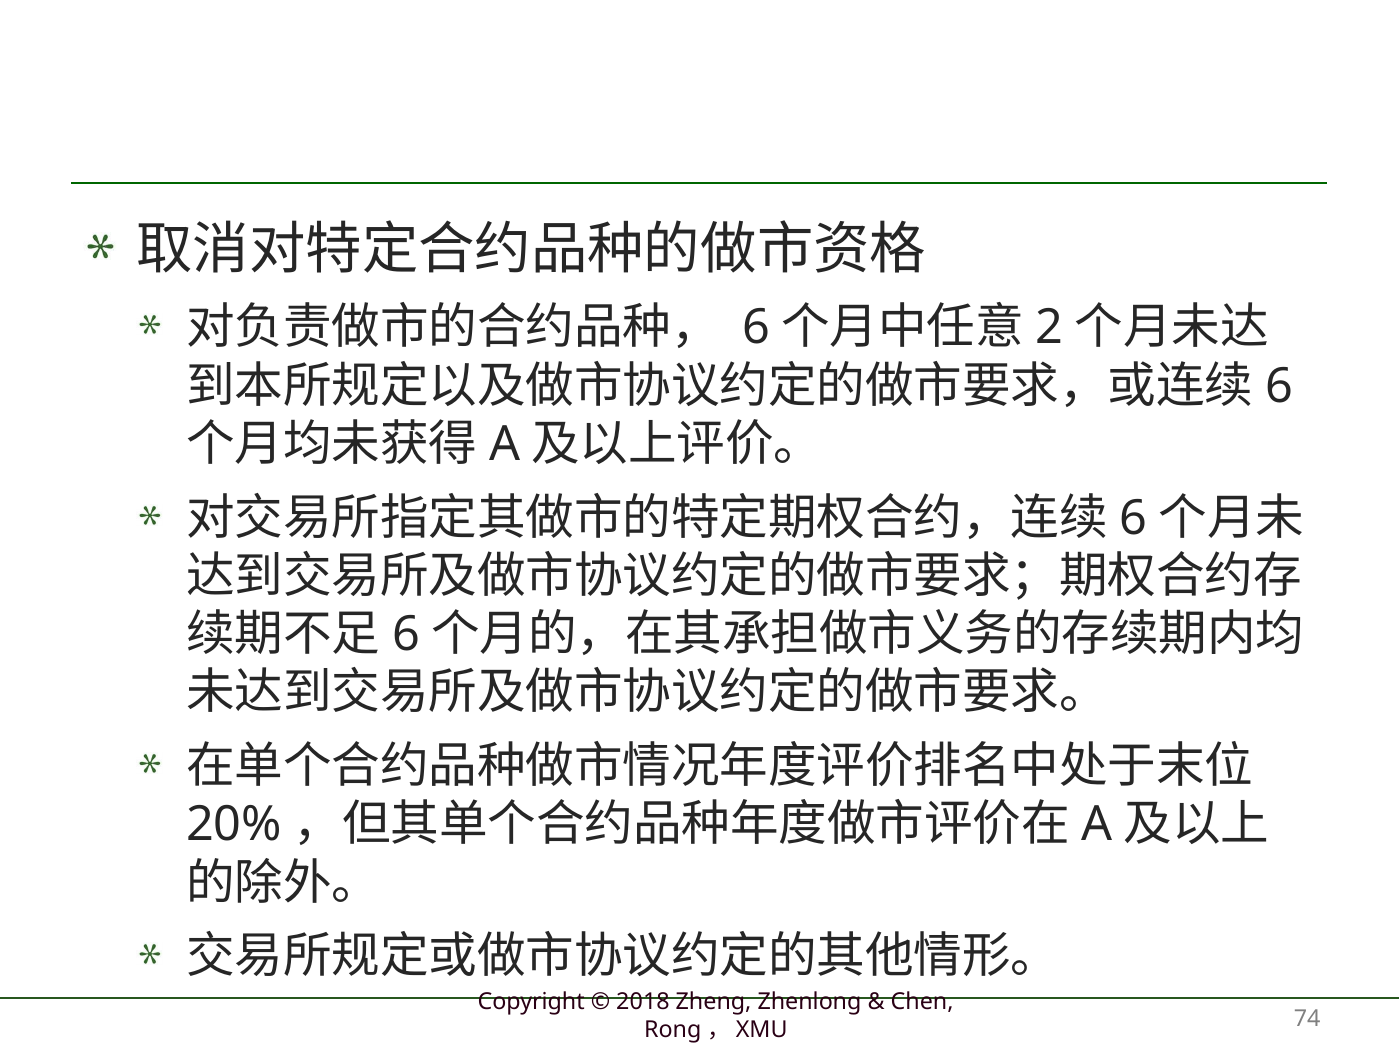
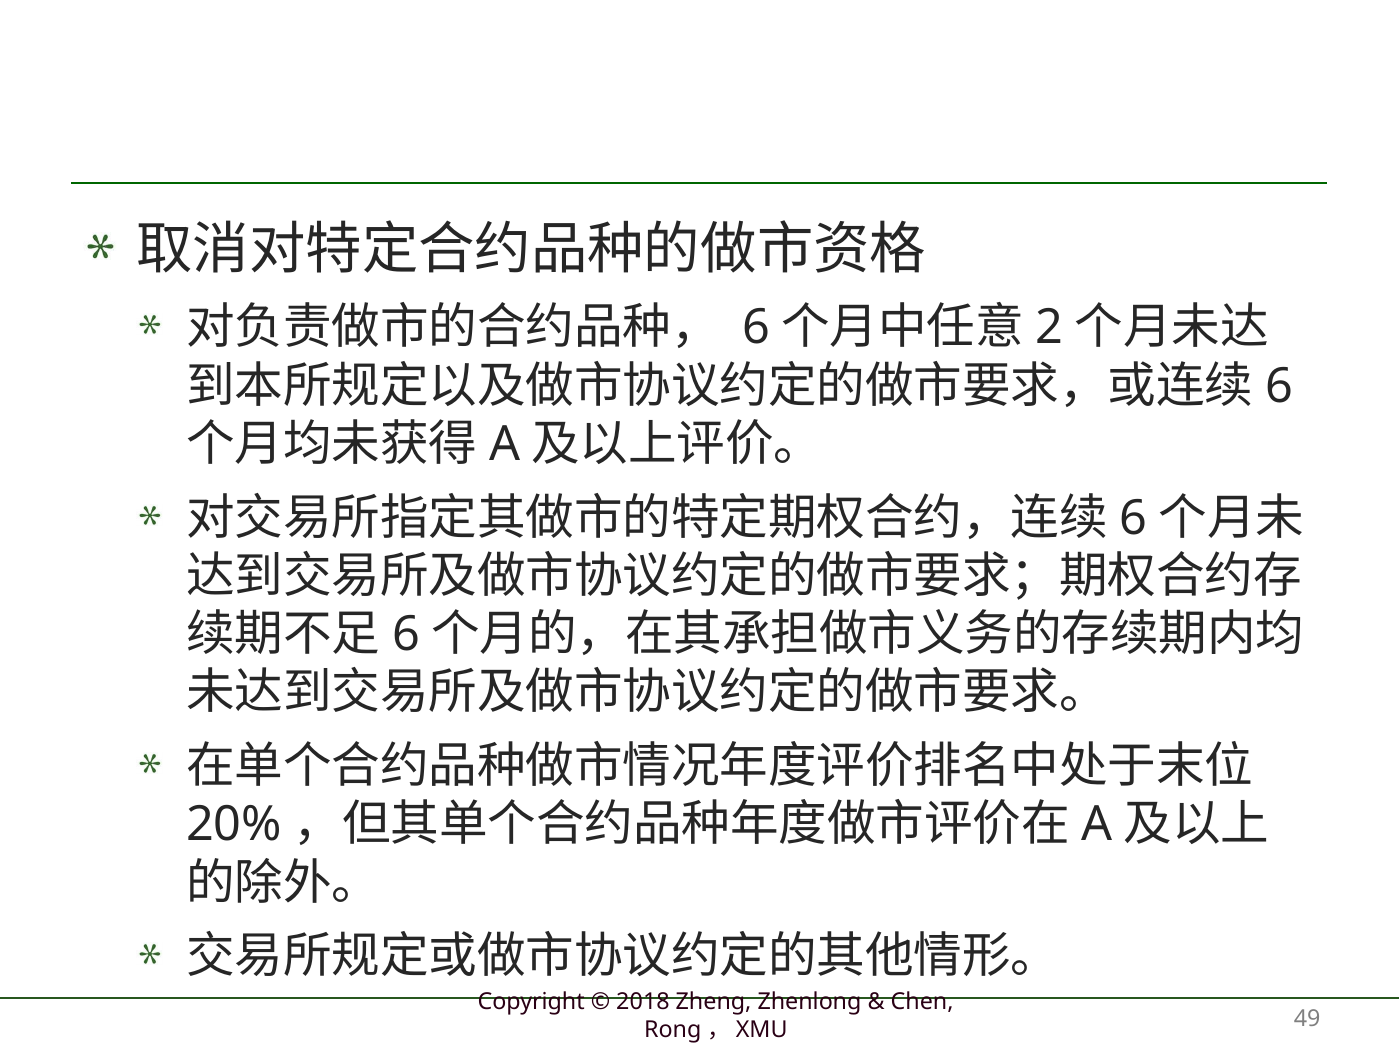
74: 74 -> 49 (1307, 1019)
